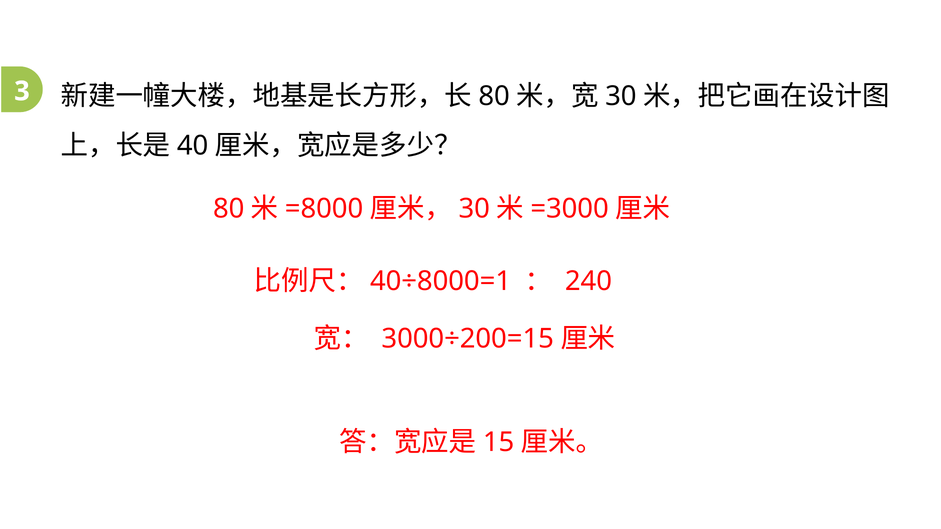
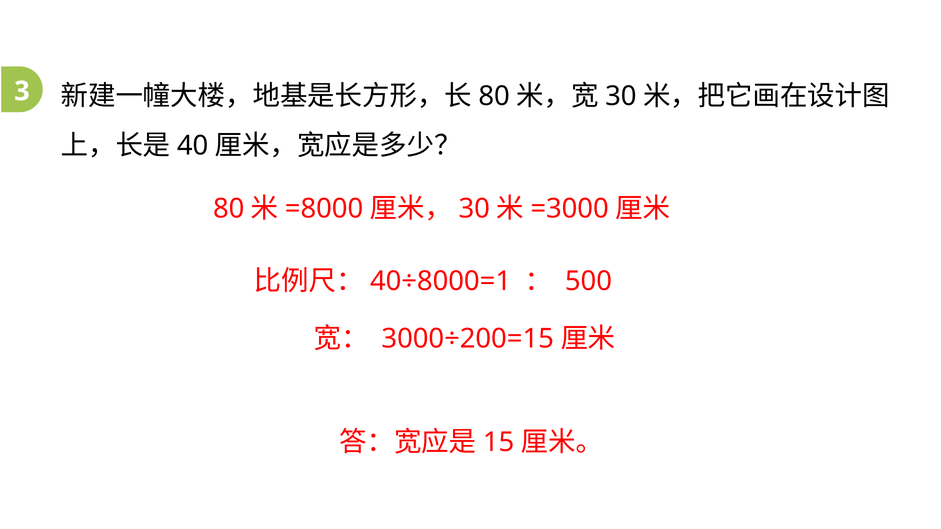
240: 240 -> 500 (588, 281)
